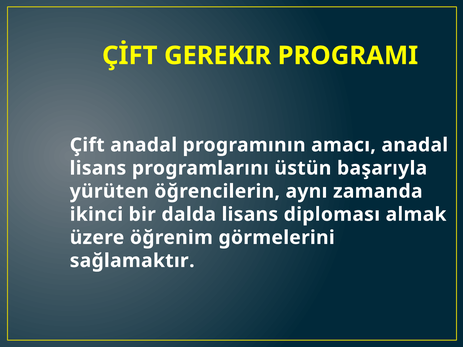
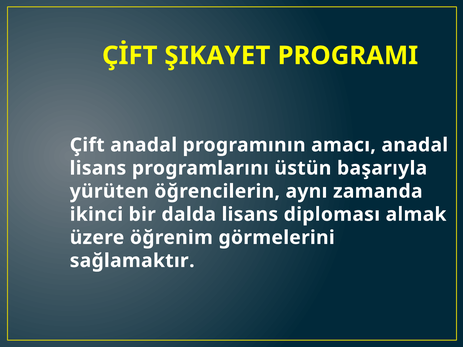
GEREKIR: GEREKIR -> ŞIKAYET (217, 56)
